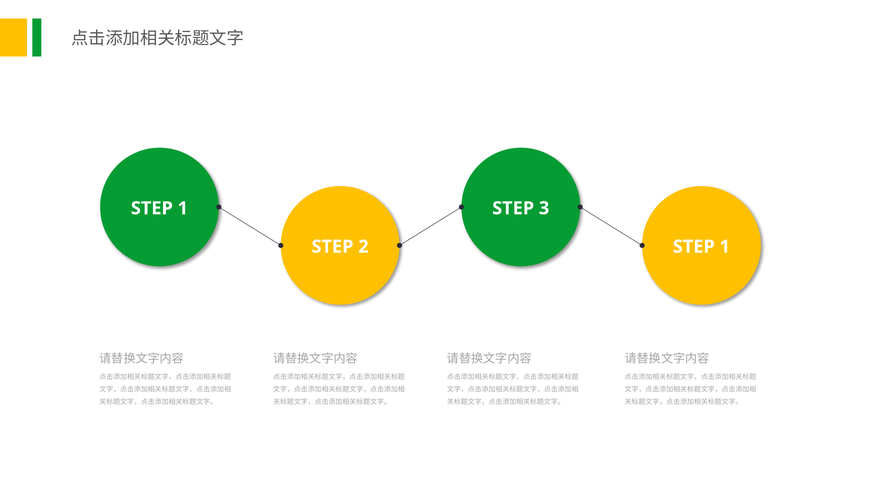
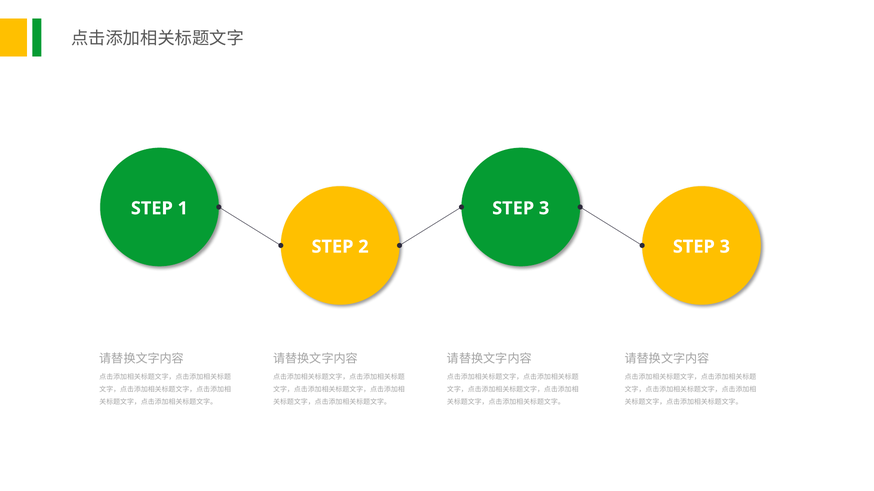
1: 1 -> 3 (725, 247)
